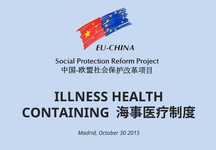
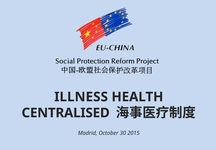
CONTAINING: CONTAINING -> CENTRALISED (66, 113)
